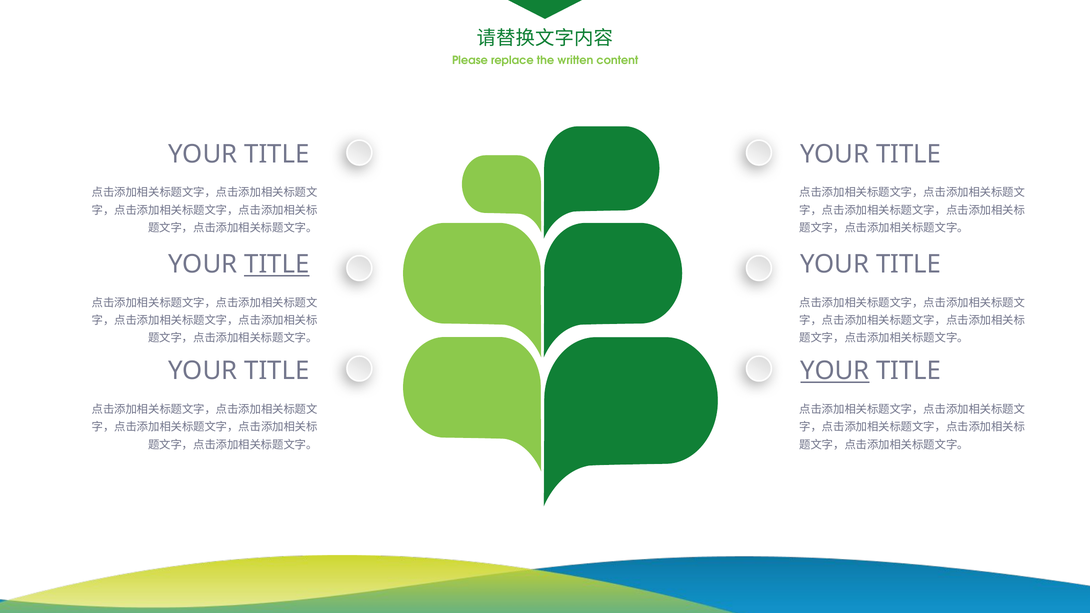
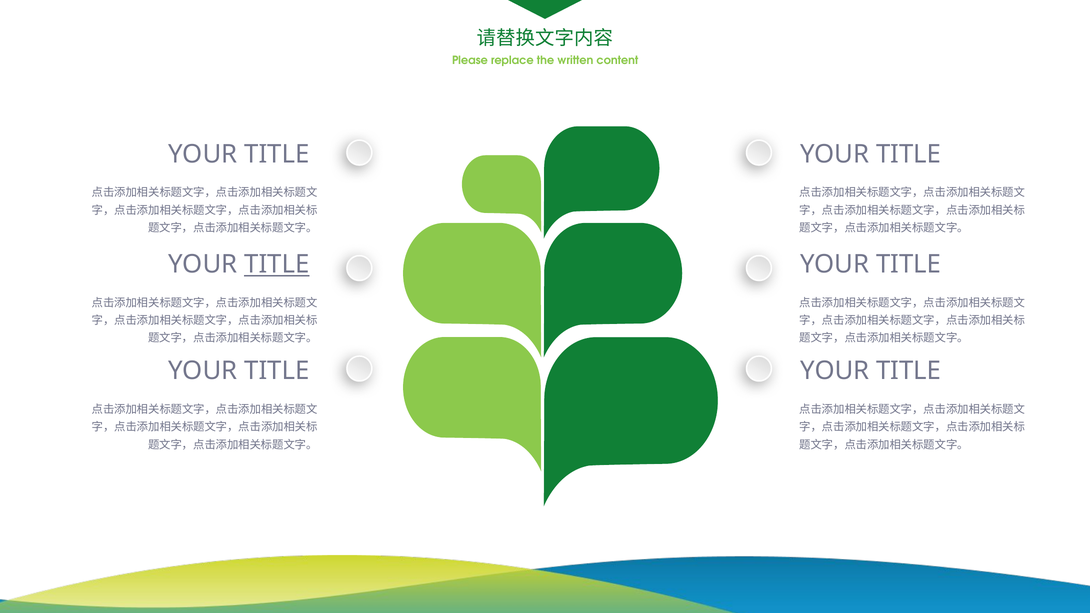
YOUR underline: present -> none (835, 371)
